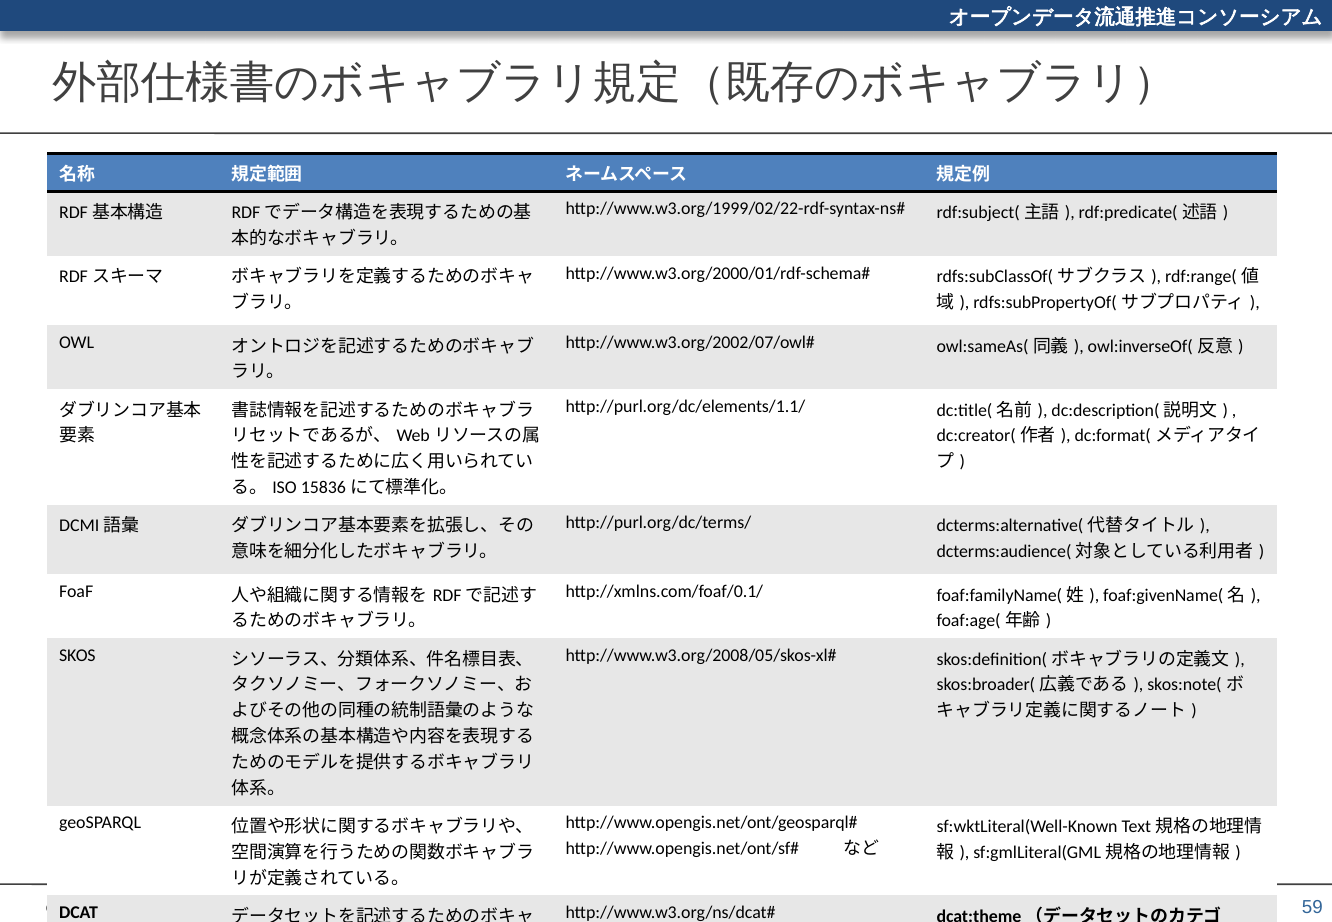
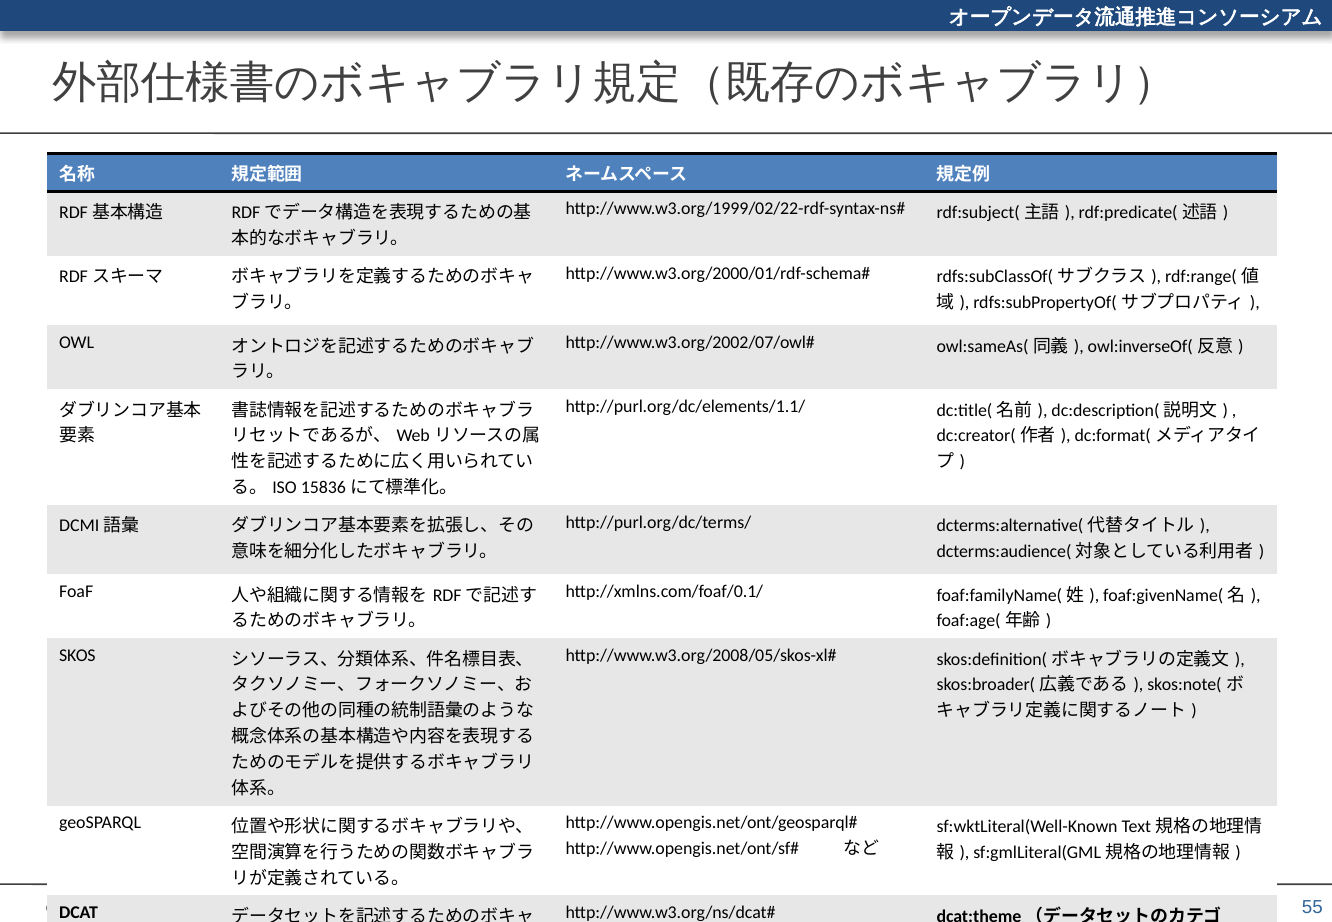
59: 59 -> 55 (1312, 908)
